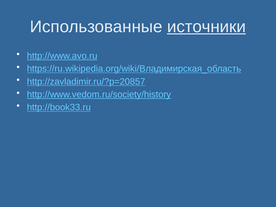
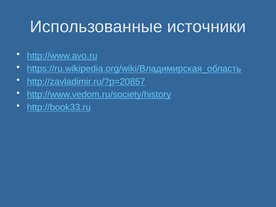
источники underline: present -> none (206, 27)
